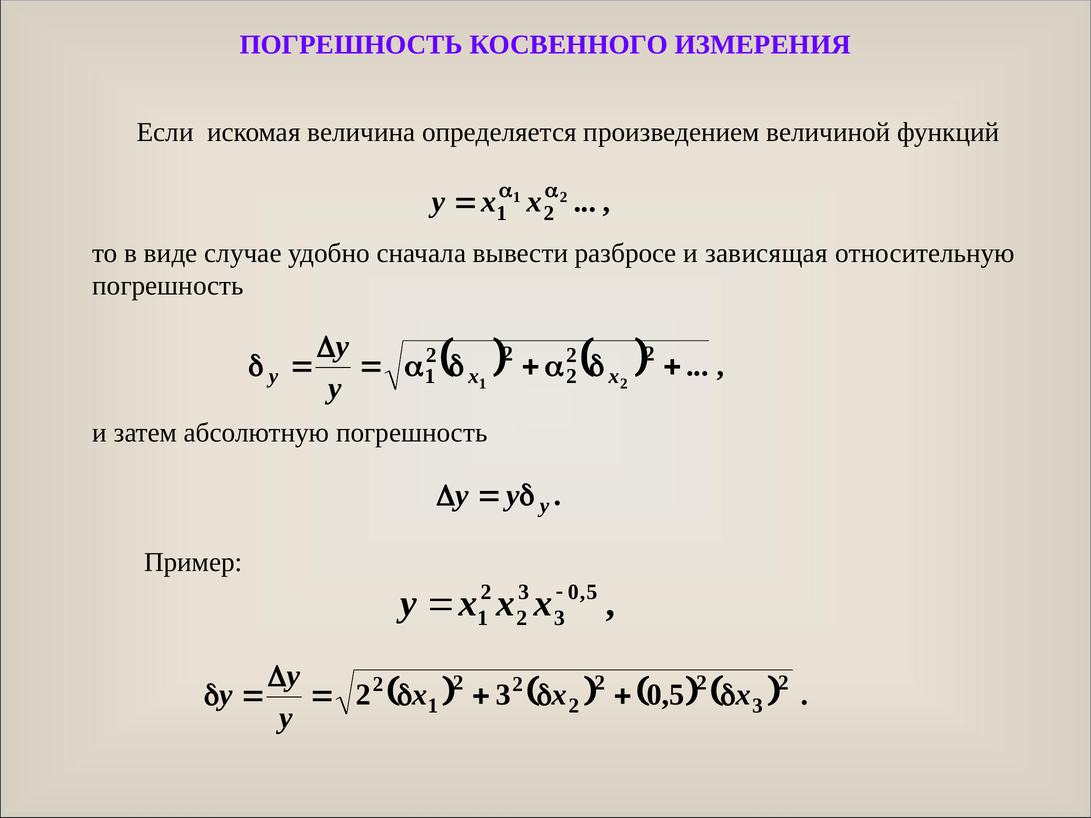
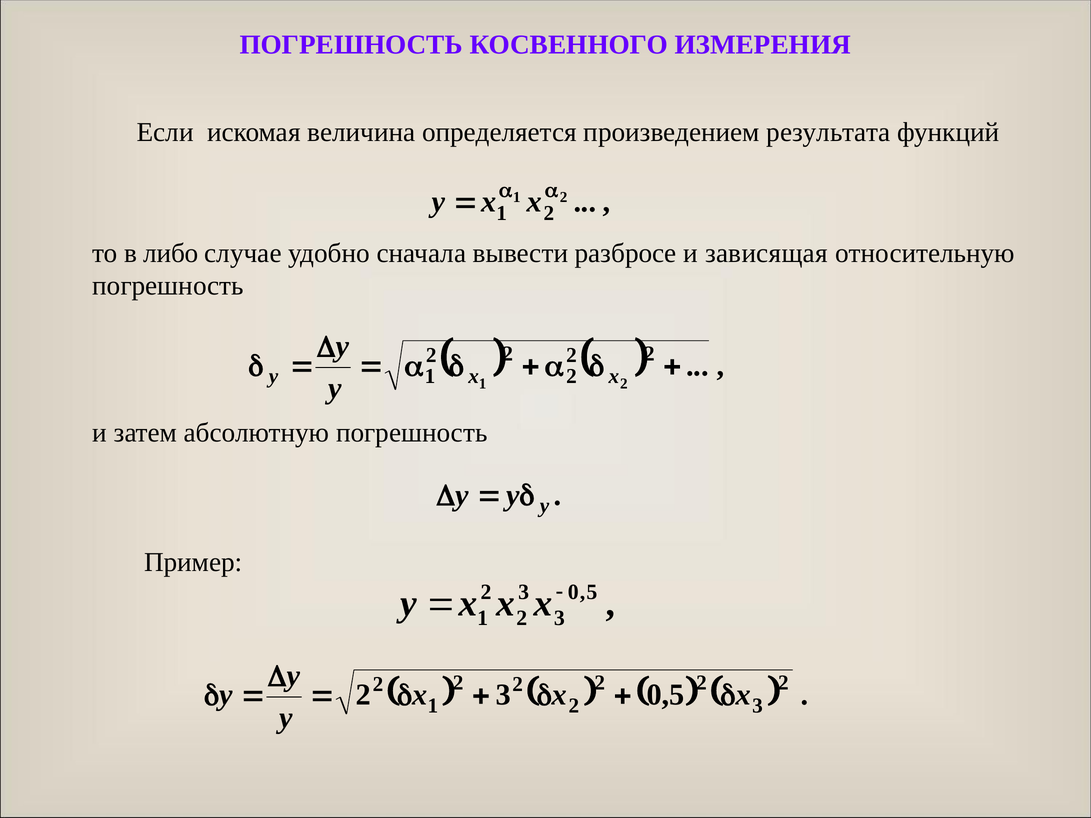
величиной: величиной -> результата (828, 132)
виде: виде -> либо (171, 253)
